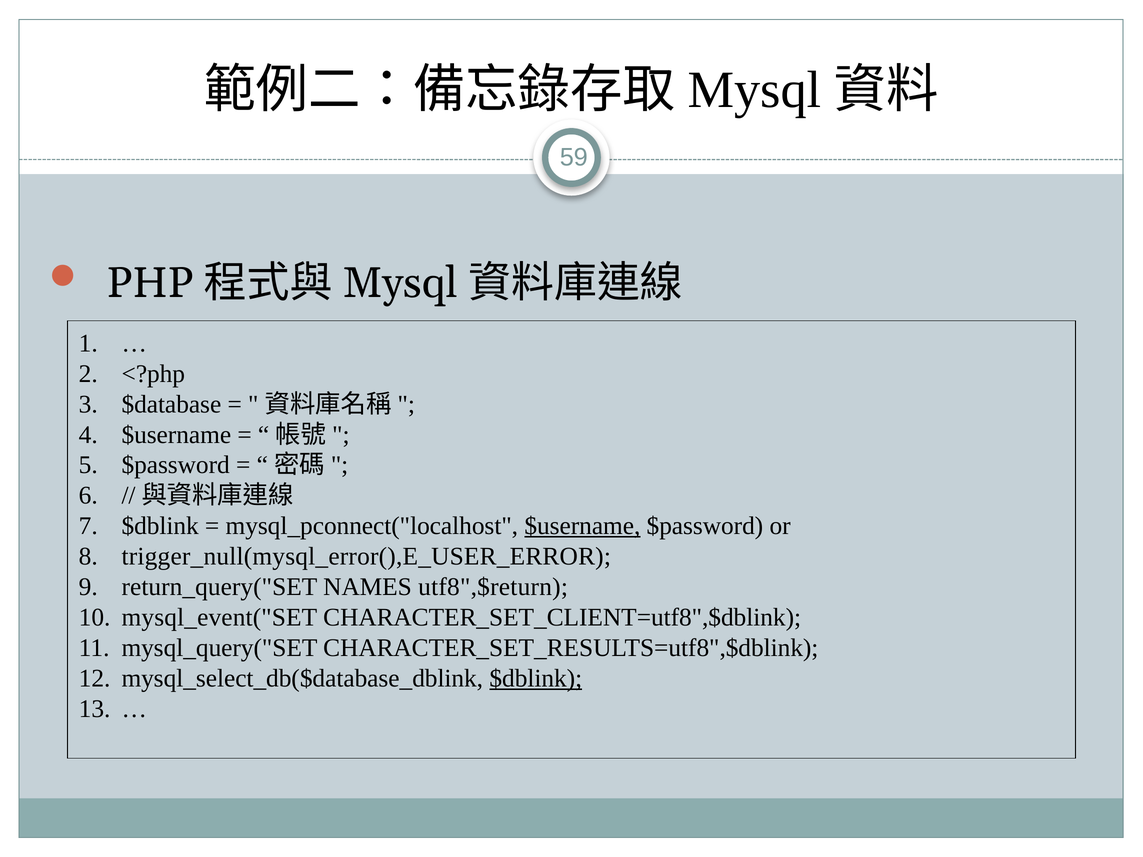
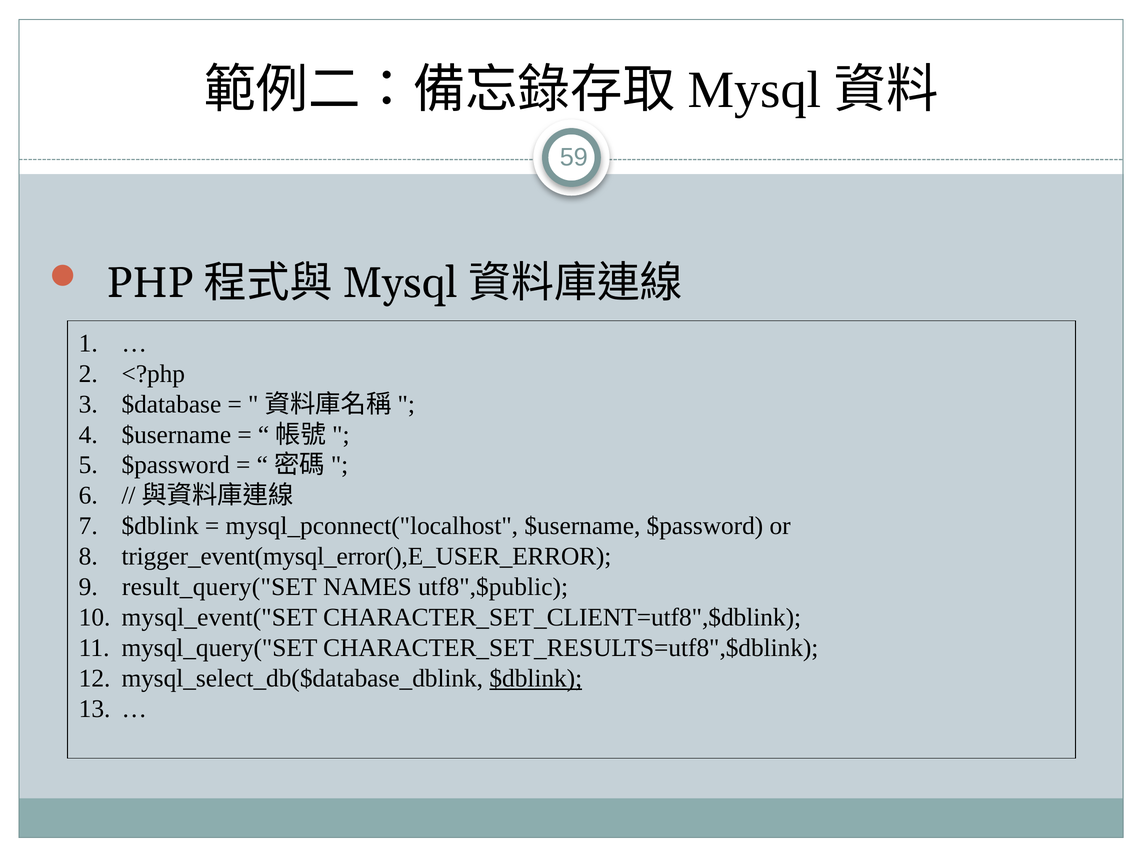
$username underline: present -> none (582, 526)
trigger_null(mysql_error(),E_USER_ERROR: trigger_null(mysql_error(),E_USER_ERROR -> trigger_event(mysql_error(),E_USER_ERROR (366, 557)
return_query("SET: return_query("SET -> result_query("SET (219, 587)
utf8",$return: utf8",$return -> utf8",$public (493, 587)
